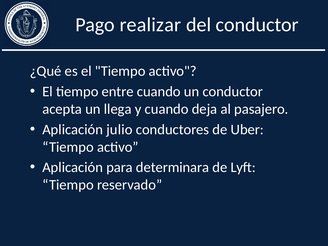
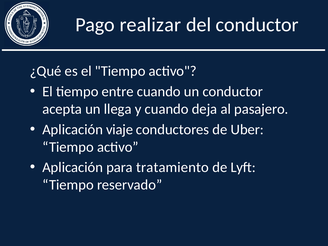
julio: julio -> viaje (120, 130)
determinara: determinara -> tratamiento (172, 167)
